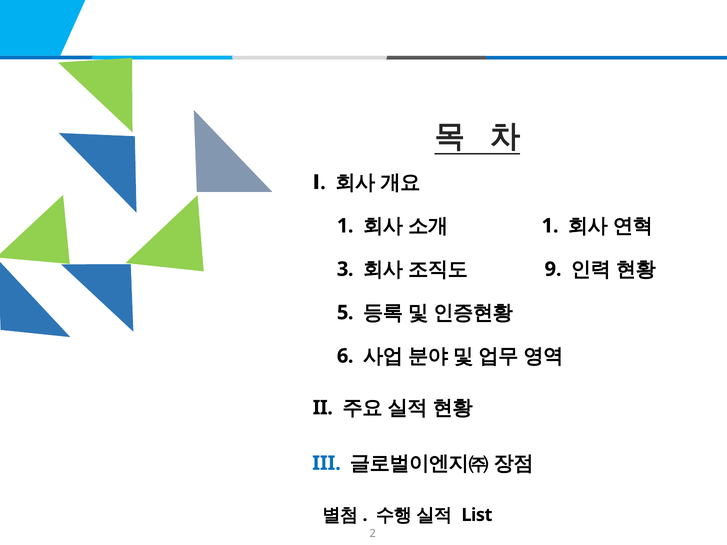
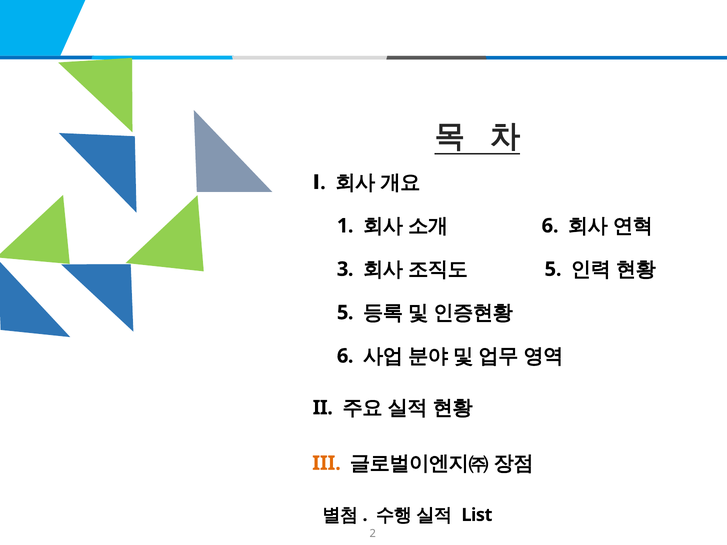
1: 1 -> 6 (550, 226)
9: 9 -> 5 (553, 269)
III colour: blue -> orange (327, 463)
